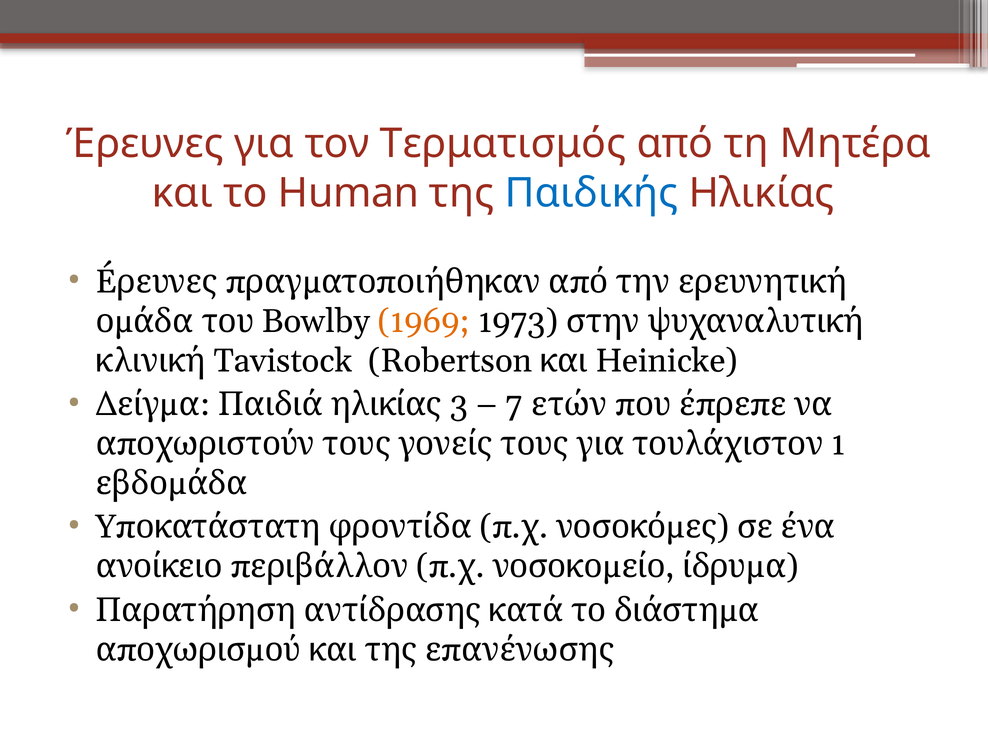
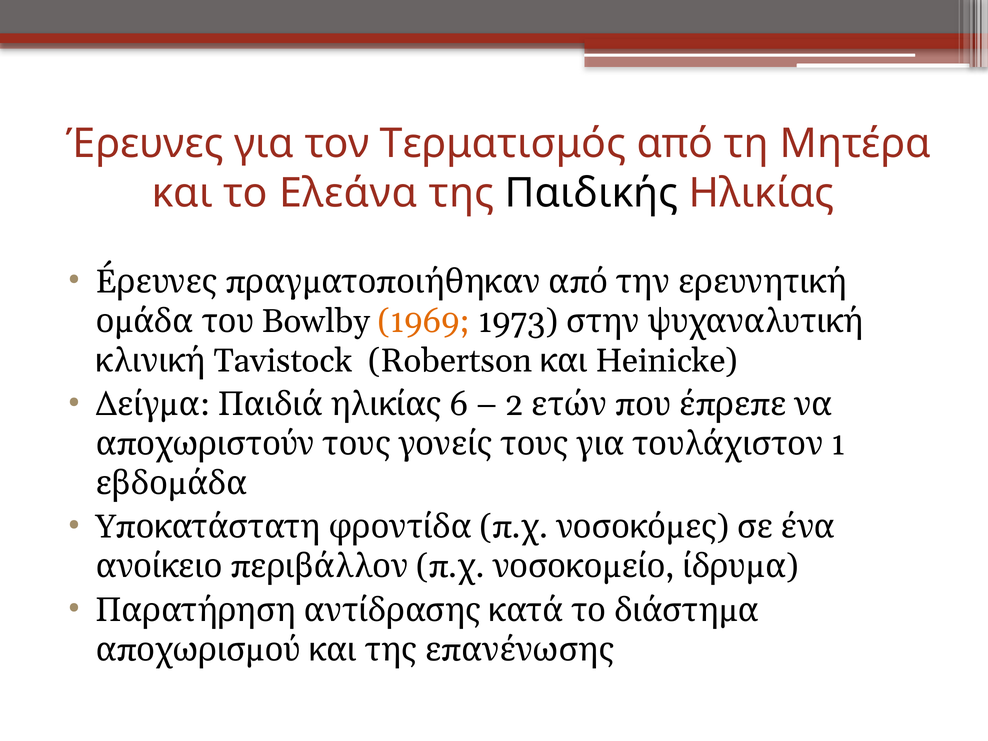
Human: Human -> Ελεάνα (348, 193)
Παιδικής colour: blue -> black (592, 193)
3: 3 -> 6 (459, 404)
7: 7 -> 2 (514, 404)
